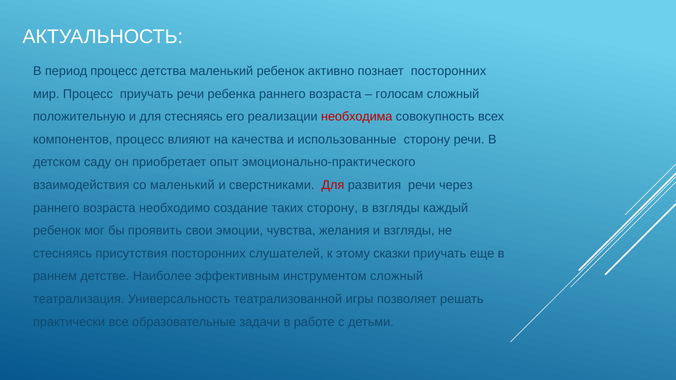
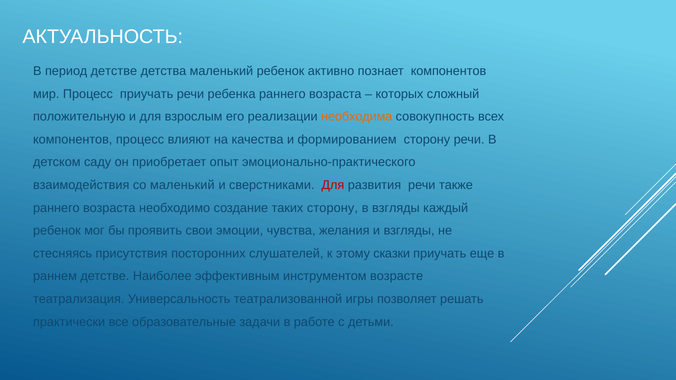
период процесс: процесс -> детстве (114, 71)
познает посторонних: посторонних -> компонентов (449, 71)
голосам: голосам -> которых (400, 94)
для стесняясь: стесняясь -> взрослым (194, 117)
необходима colour: red -> orange (357, 117)
использованные: использованные -> формированием (347, 140)
через: через -> также (456, 185)
инструментом сложный: сложный -> возрасте (397, 276)
